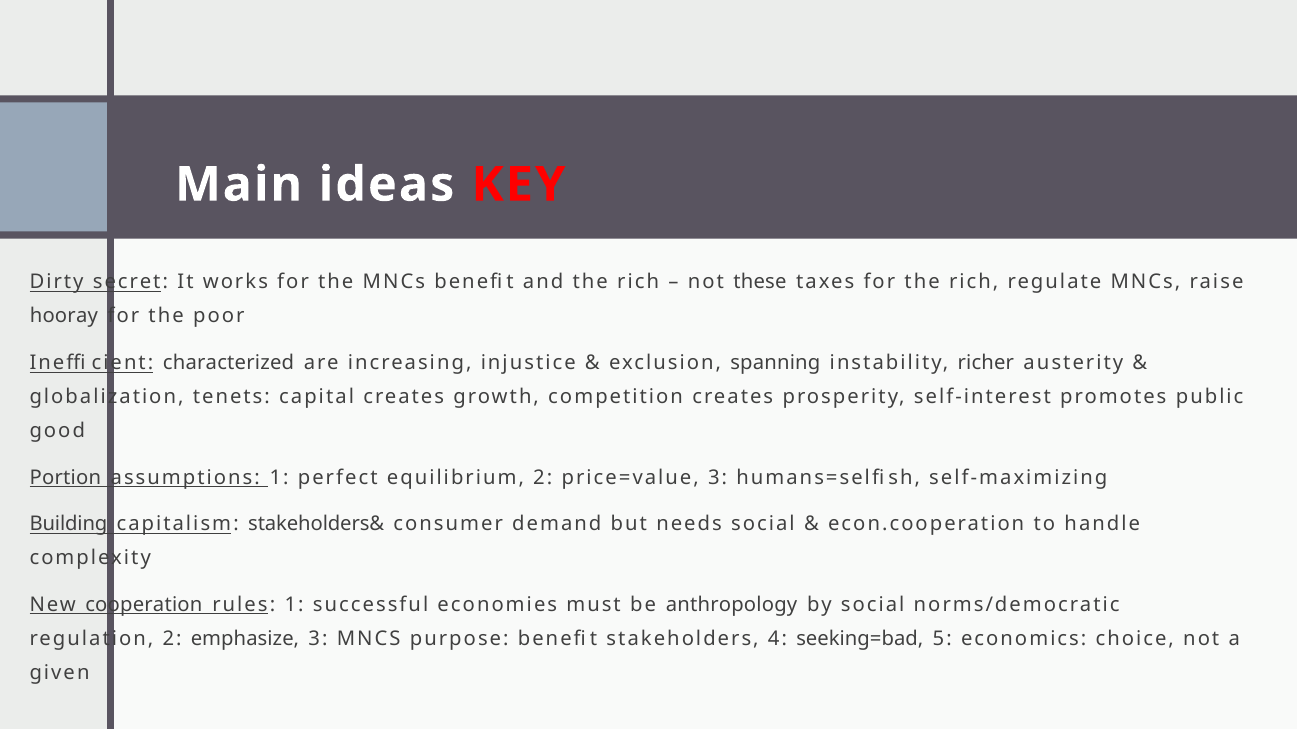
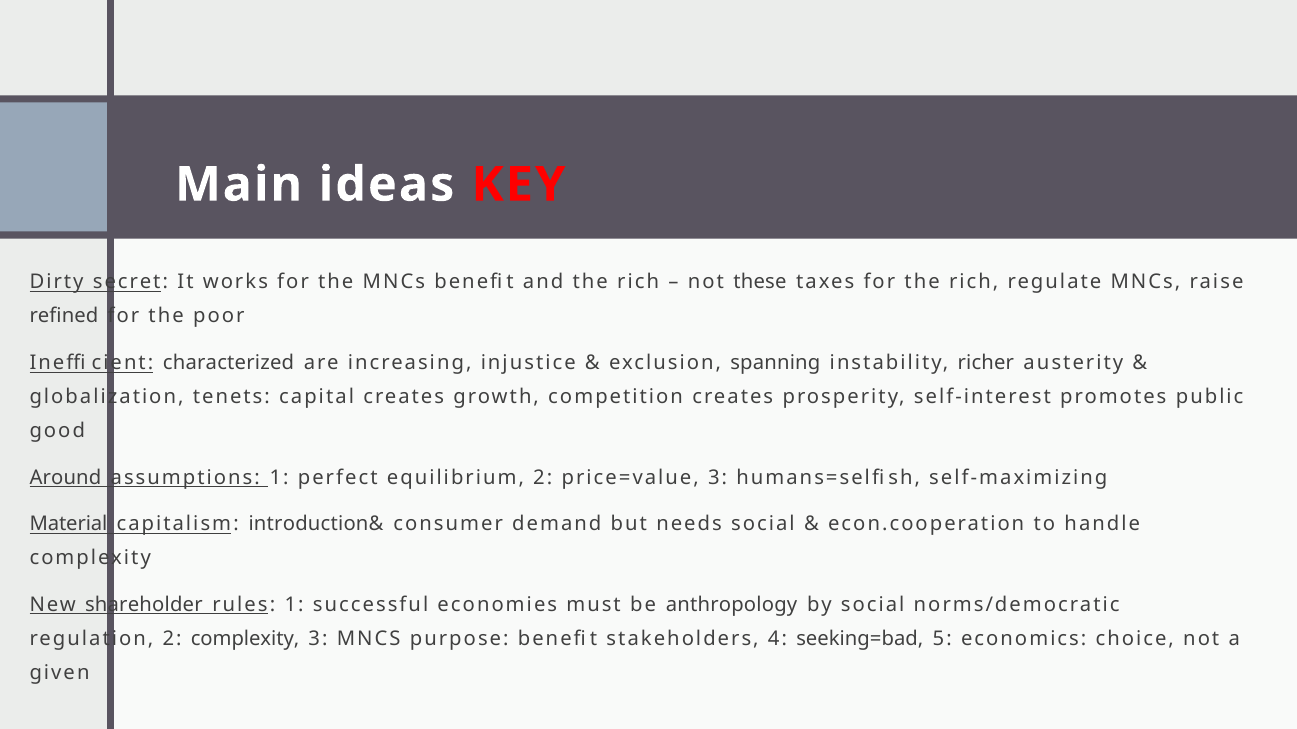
hooray: hooray -> refined (64, 316)
Portion: Portion -> Around (65, 478)
Building: Building -> Material (68, 524)
stakeholders&: stakeholders& -> introduction& (316, 524)
cooperation: cooperation -> shareholder (144, 605)
2 emphasize: emphasize -> complexity (245, 639)
